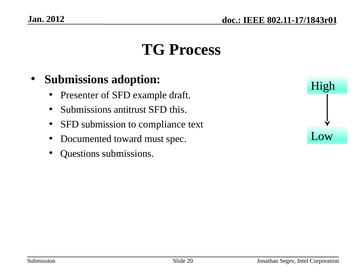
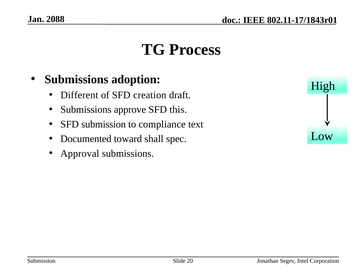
2012: 2012 -> 2088 (55, 19)
Presenter: Presenter -> Different (79, 95)
example: example -> creation (150, 95)
antitrust: antitrust -> approve (130, 110)
must: must -> shall (154, 139)
Questions: Questions -> Approval (80, 154)
